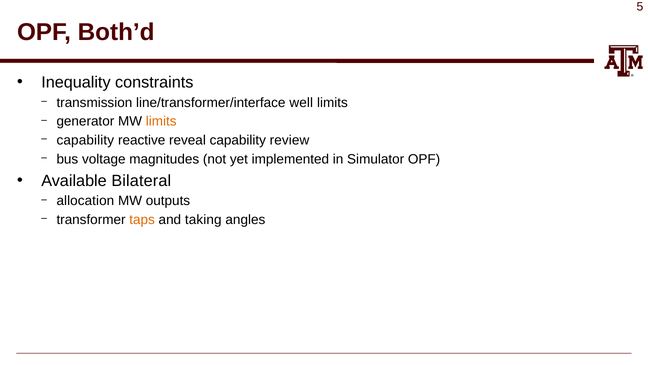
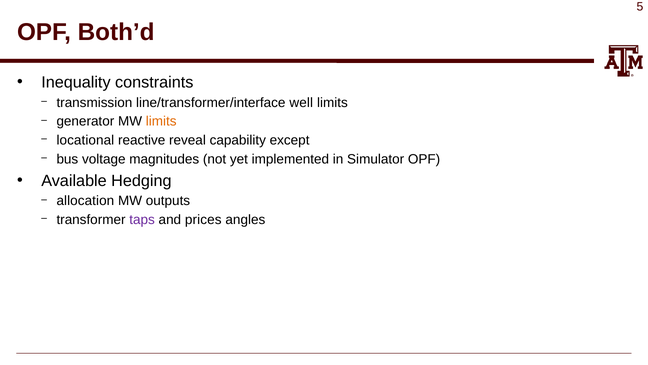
capability: capability -> locational (85, 140)
review: review -> except (290, 140)
Bilateral: Bilateral -> Hedging (141, 180)
taps colour: orange -> purple (142, 220)
taking: taking -> prices (203, 220)
